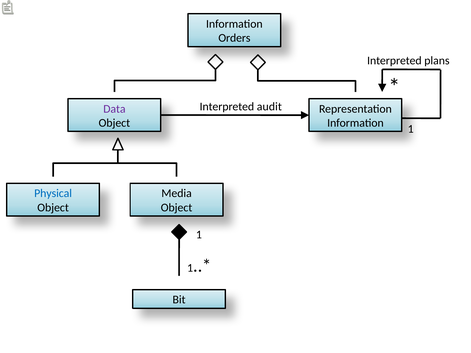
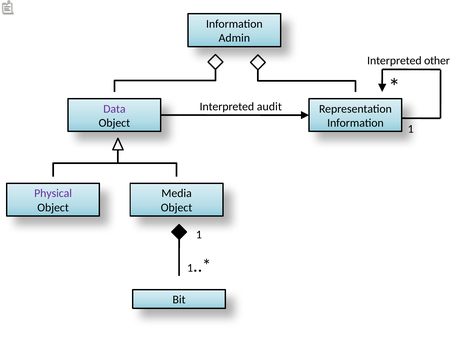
Orders: Orders -> Admin (234, 38)
plans: plans -> other (437, 61)
Physical colour: blue -> purple (53, 194)
